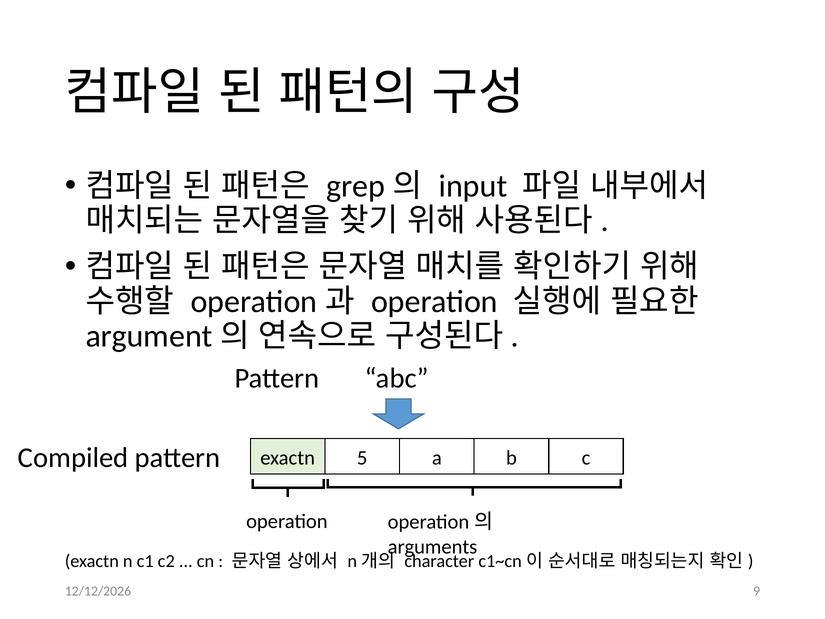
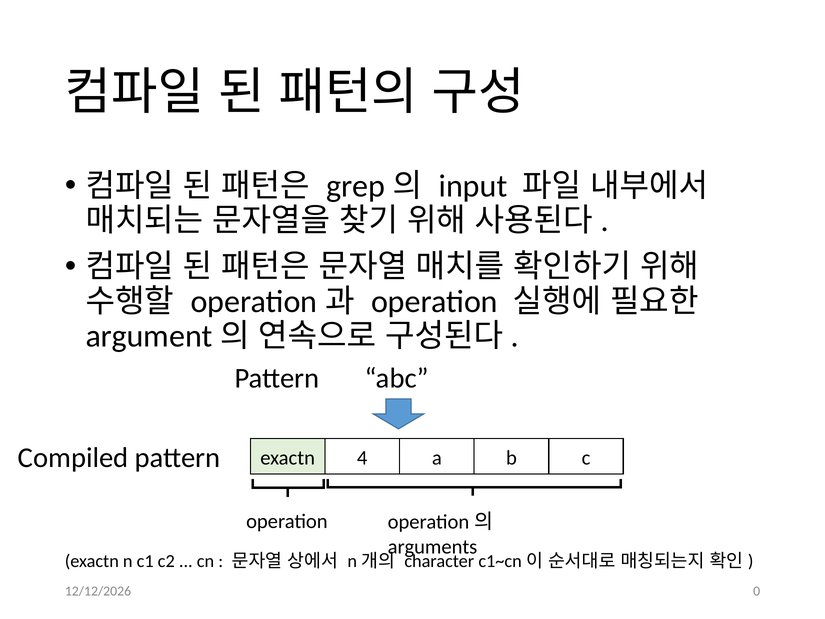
5: 5 -> 4 (362, 458)
9: 9 -> 0 (757, 591)
